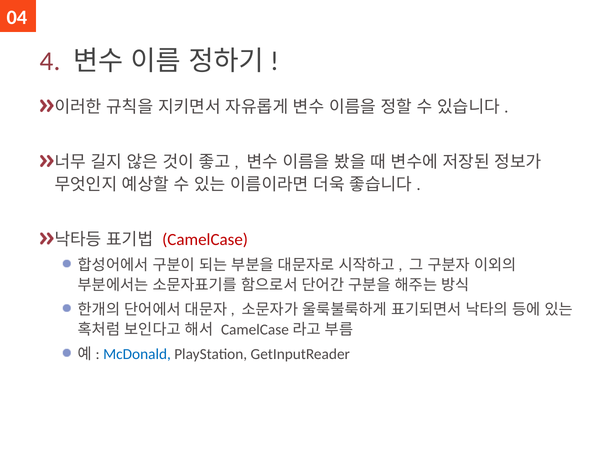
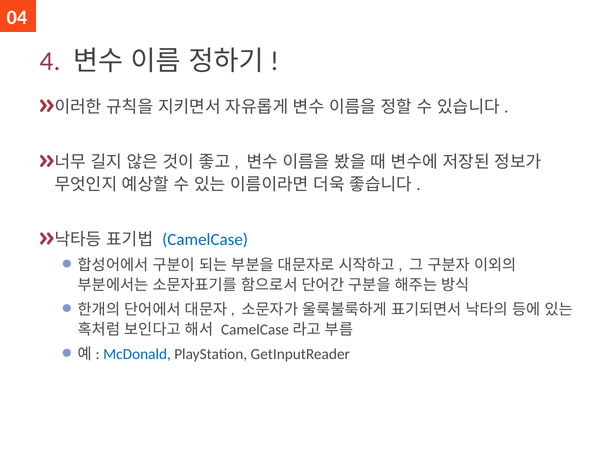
CamelCase colour: red -> blue (205, 240)
